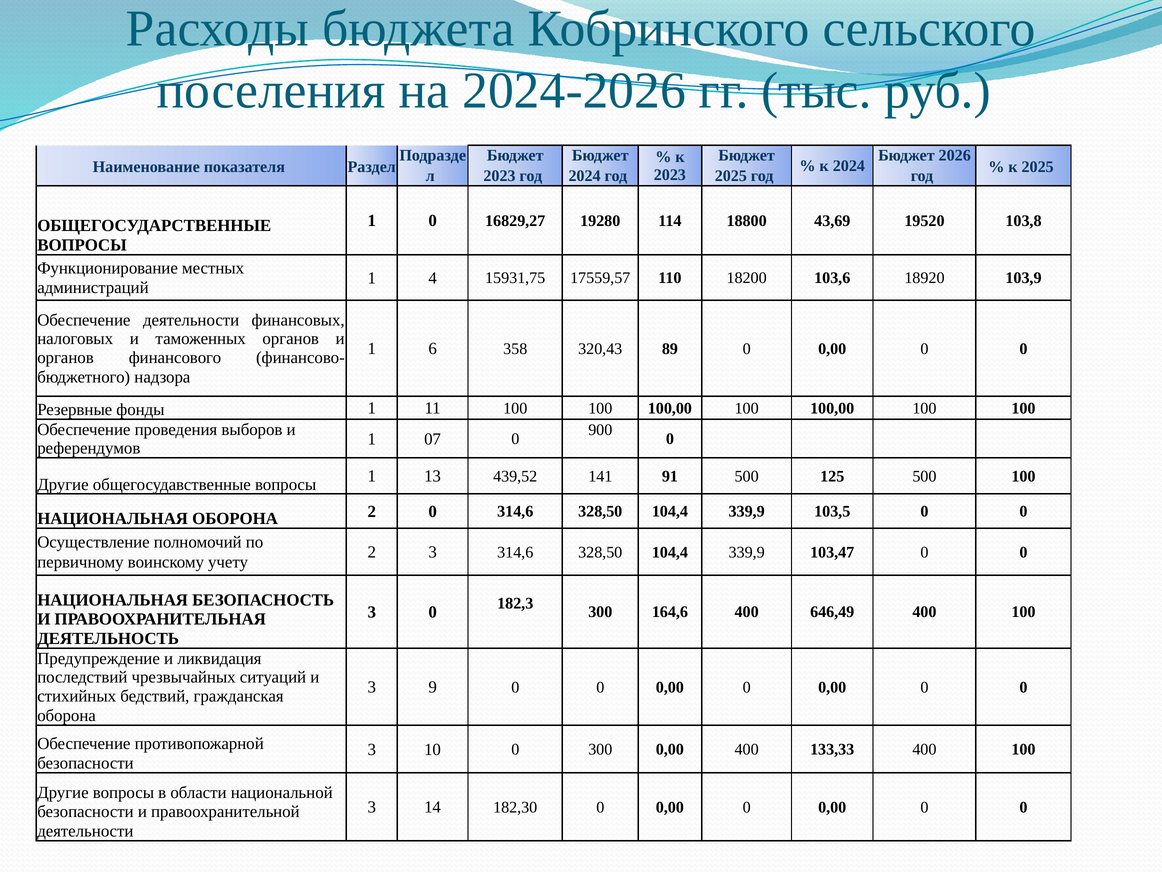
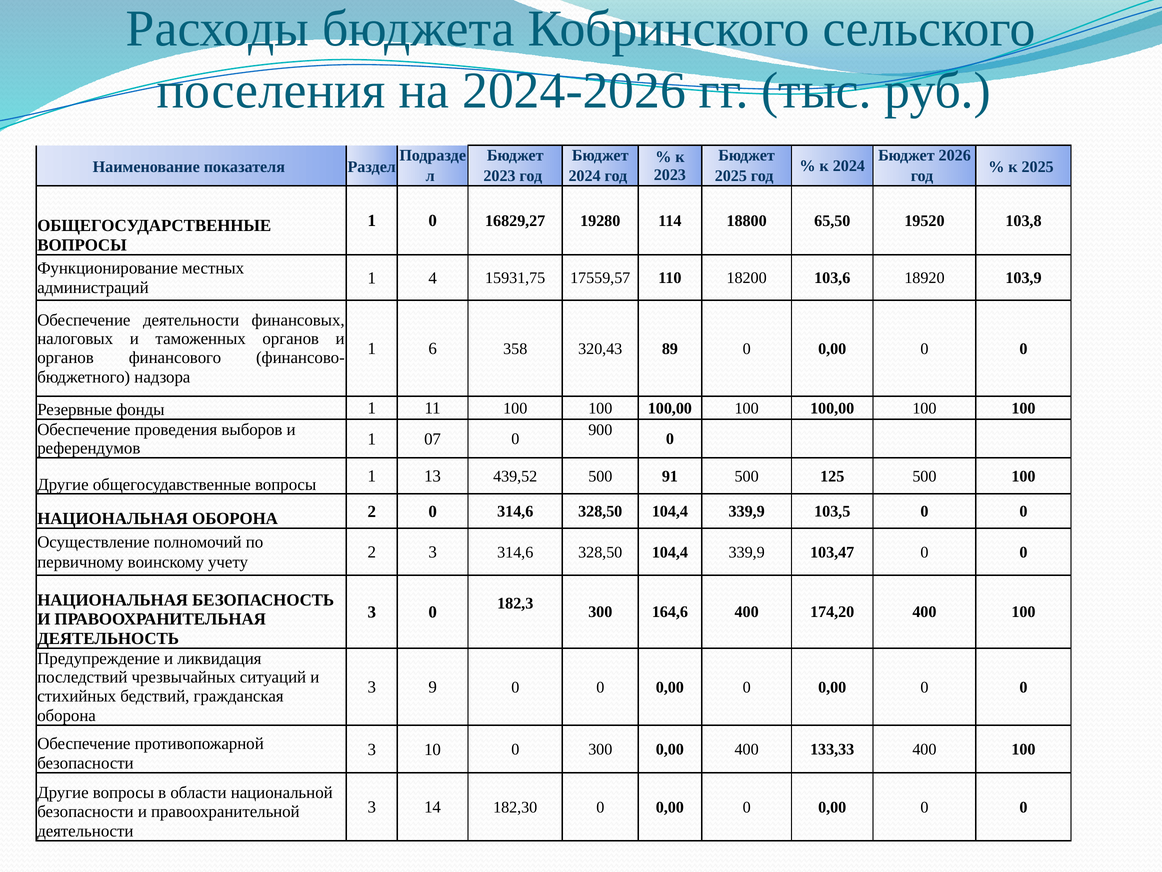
43,69: 43,69 -> 65,50 (832, 221)
439,52 141: 141 -> 500 (600, 476)
646,49: 646,49 -> 174,20 (832, 612)
